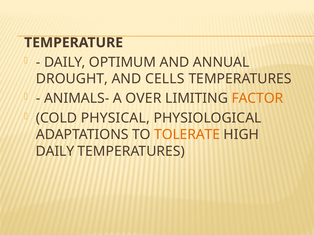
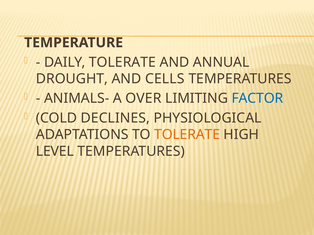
DAILY OPTIMUM: OPTIMUM -> TOLERATE (122, 62)
FACTOR colour: orange -> blue (257, 99)
PHYSICAL: PHYSICAL -> DECLINES (115, 118)
DAILY: DAILY -> LEVEL (55, 152)
